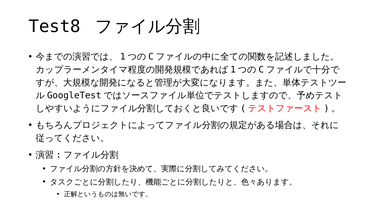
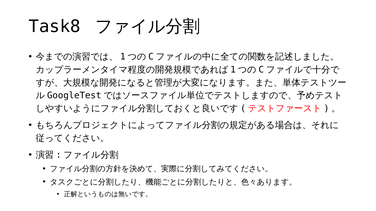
Test8: Test8 -> Task8 (55, 26)
